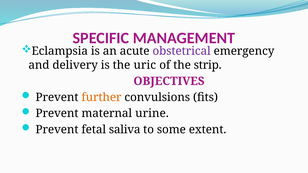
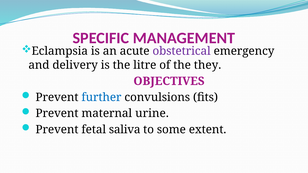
uric: uric -> litre (145, 65)
strip: strip -> they (208, 65)
further colour: orange -> blue (101, 97)
